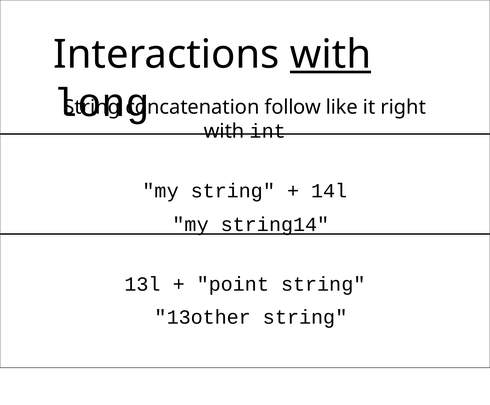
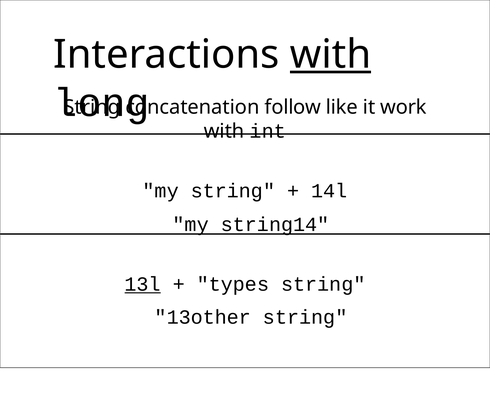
right: right -> work (403, 107)
13l underline: none -> present (143, 284)
point: point -> types (233, 284)
